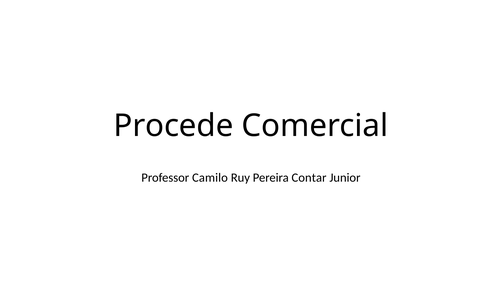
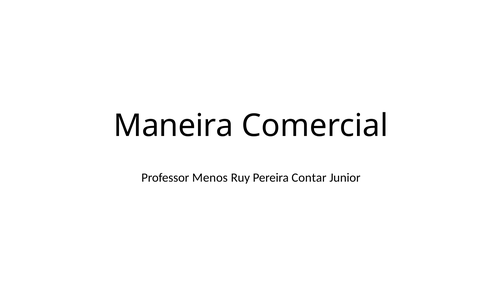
Procede: Procede -> Maneira (174, 125)
Camilo: Camilo -> Menos (210, 177)
